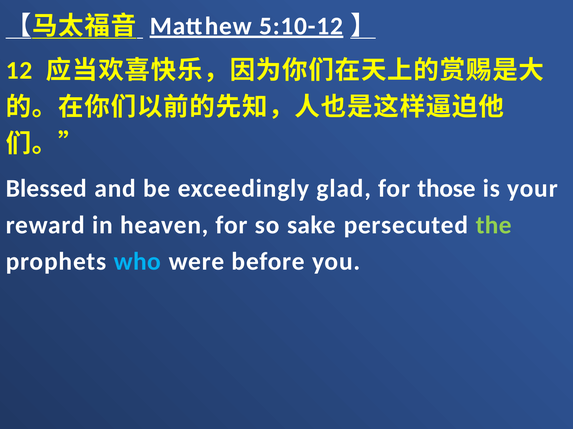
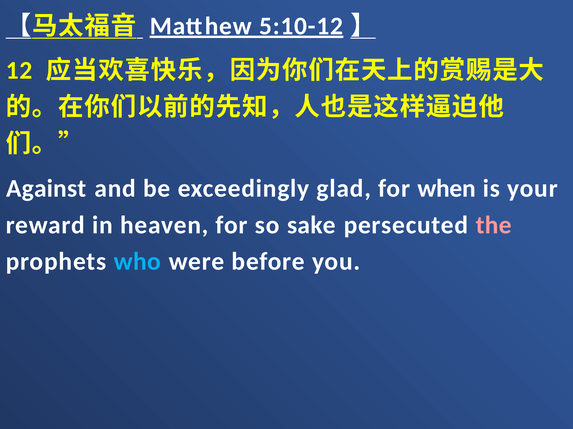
Blessed: Blessed -> Against (46, 189)
those: those -> when (447, 189)
the colour: light green -> pink (494, 225)
